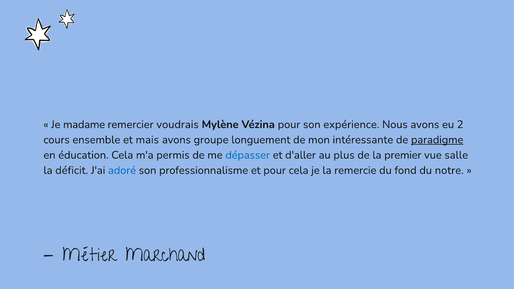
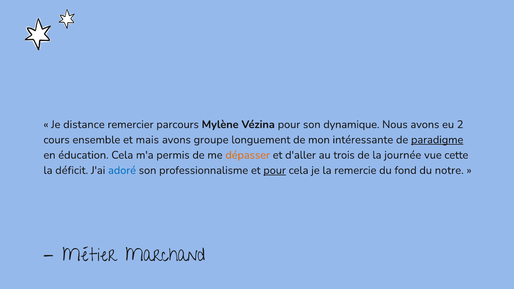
madame: madame -> distance (84, 125)
voudrais: voudrais -> parcours (178, 125)
expérience: expérience -> dynamique (351, 125)
dépasser colour: blue -> orange (248, 155)
plus: plus -> trois (344, 155)
premier: premier -> journée (403, 155)
salle: salle -> cette (456, 155)
pour underline: none -> present (275, 170)
